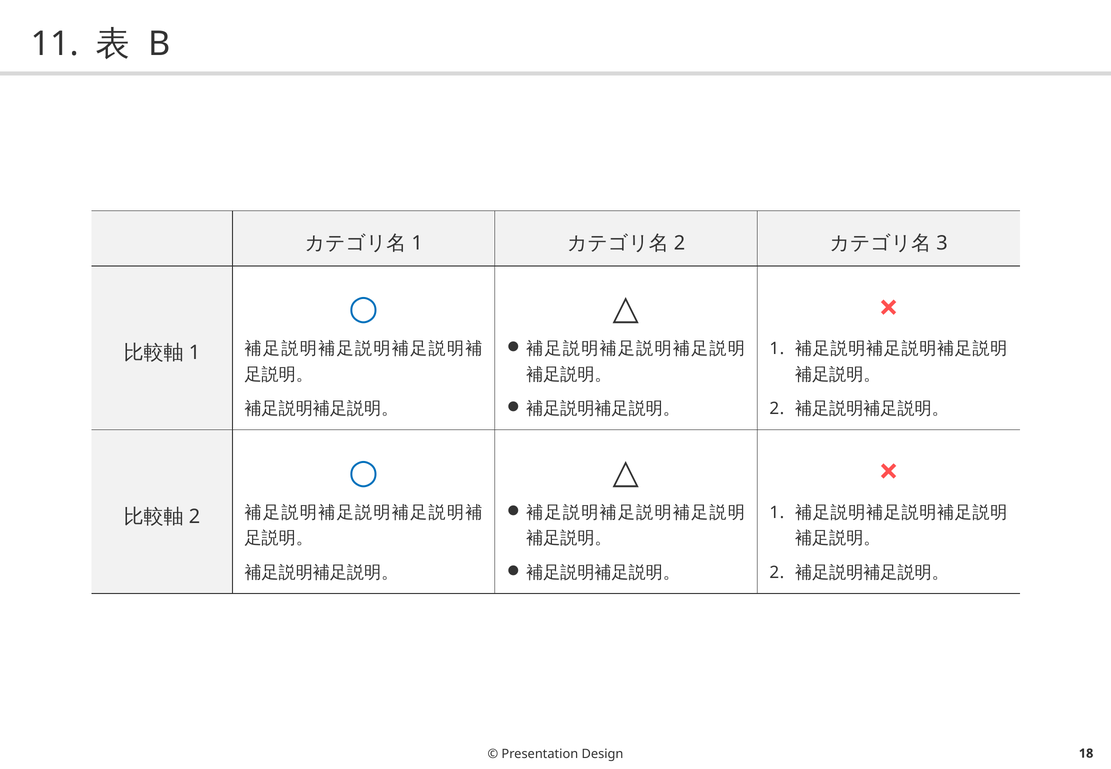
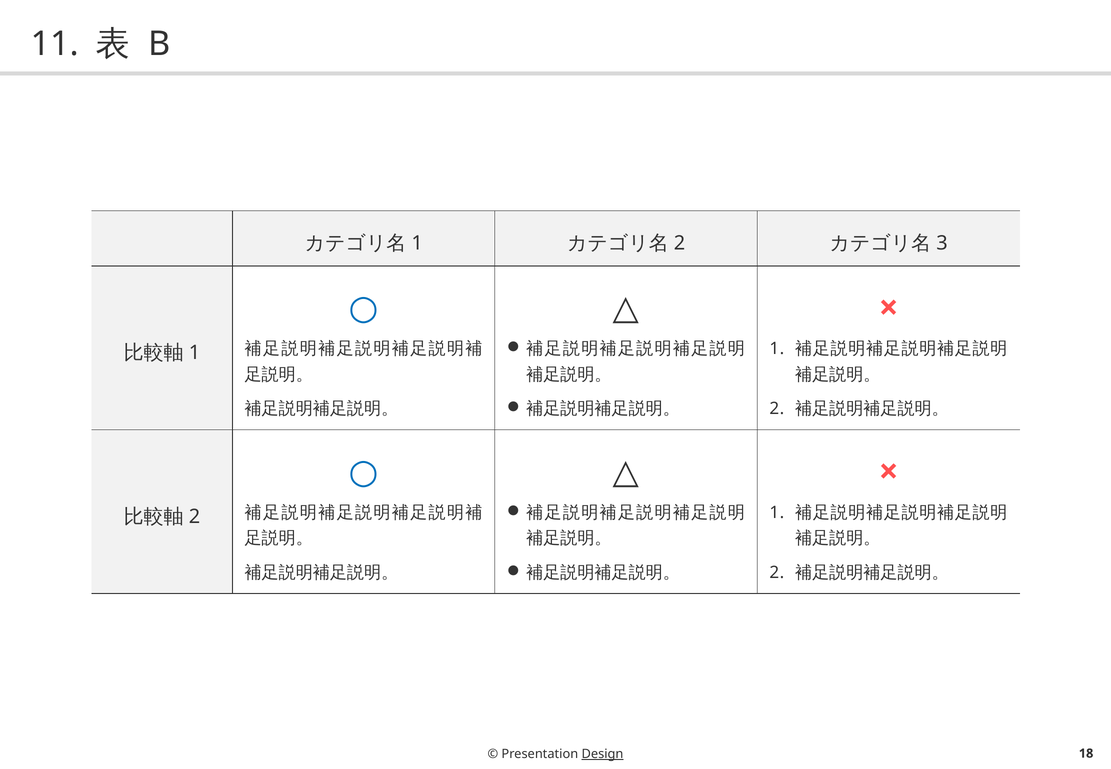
Design underline: none -> present (602, 754)
